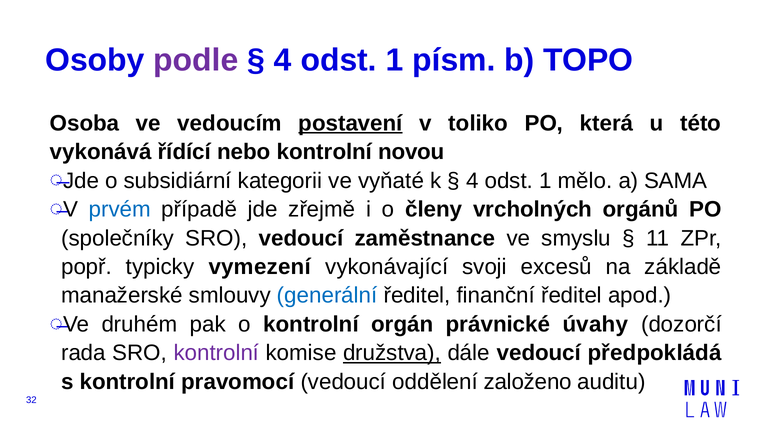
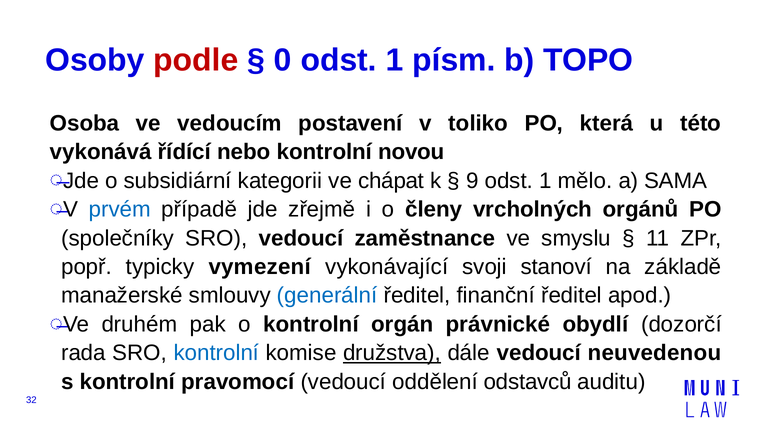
podle colour: purple -> red (196, 60)
4: 4 -> 0 (283, 60)
postavení underline: present -> none (351, 123)
vyňaté: vyňaté -> chápat (391, 181)
4: 4 -> 9 (472, 181)
excesů: excesů -> stanoví (556, 267)
úvahy: úvahy -> obydlí (595, 325)
kontrolní colour: purple -> blue (216, 353)
předpokládá: předpokládá -> neuvedenou (655, 353)
založeno: založeno -> odstavců (528, 382)
